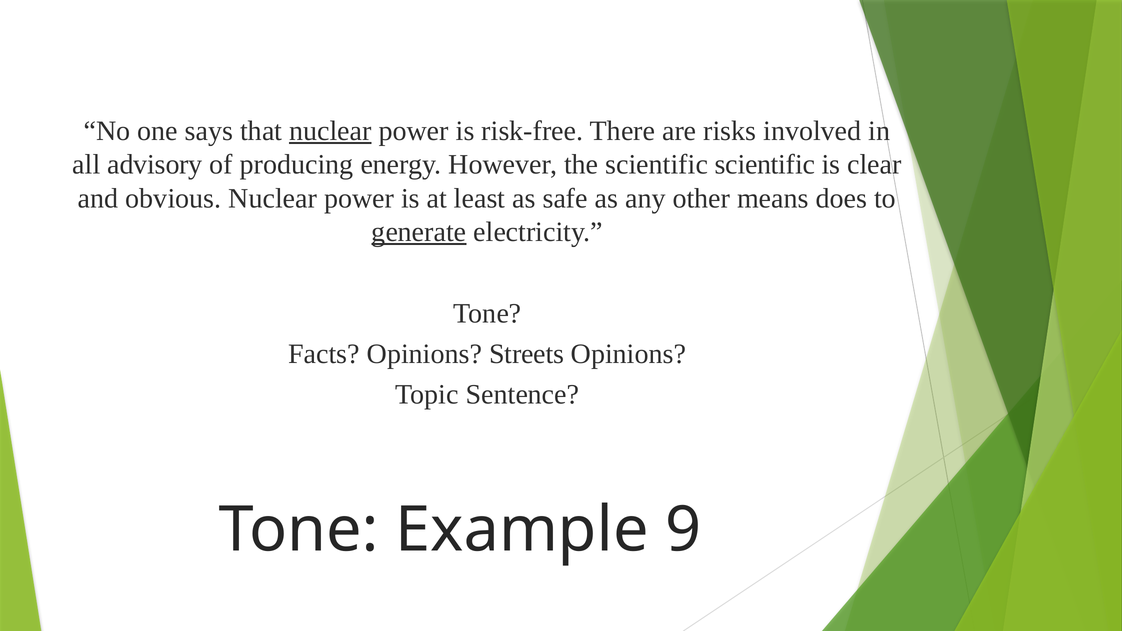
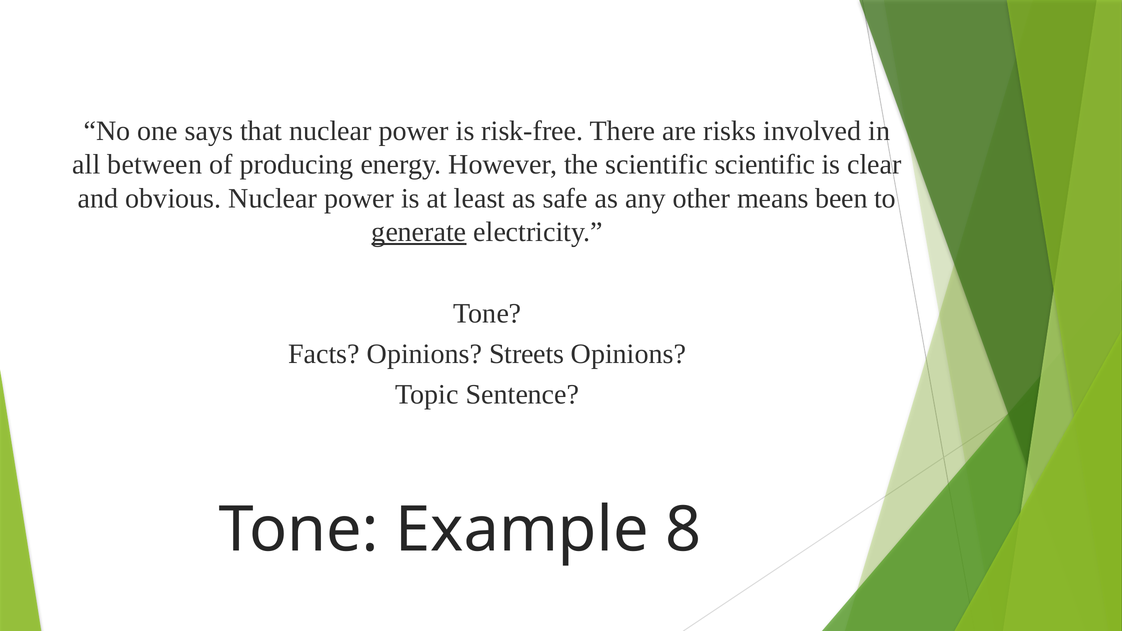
nuclear underline: present -> none (330, 131)
advisory: advisory -> between (155, 165)
does: does -> been (842, 198)
9: 9 -> 8 (683, 530)
